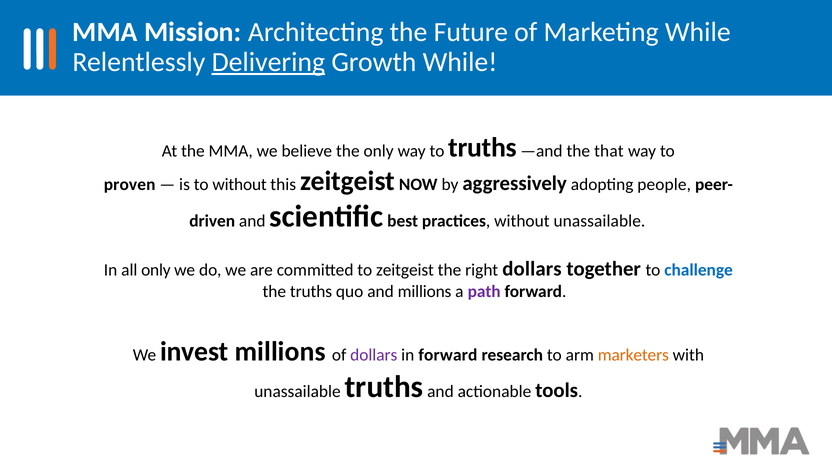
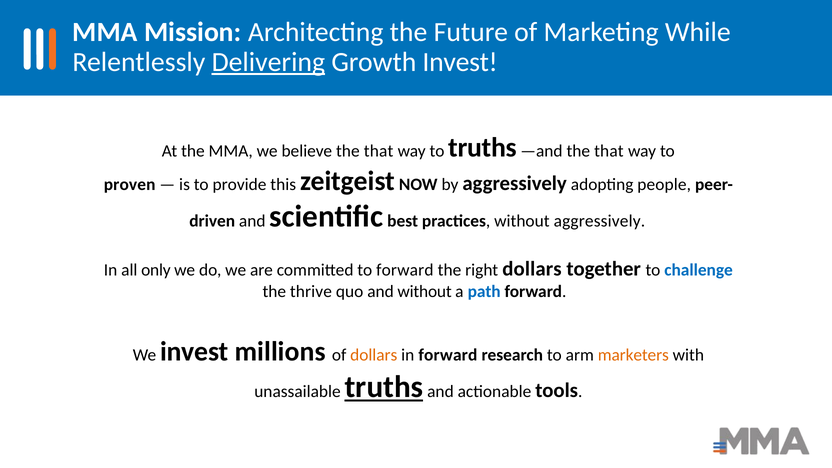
Growth While: While -> Invest (460, 62)
believe the only: only -> that (379, 151)
to without: without -> provide (240, 184)
without unassailable: unassailable -> aggressively (599, 221)
to zeitgeist: zeitgeist -> forward (405, 270)
the truths: truths -> thrive (311, 291)
and millions: millions -> without (425, 291)
path colour: purple -> blue (484, 291)
dollars colour: purple -> orange (374, 355)
truths underline: none -> present (384, 387)
